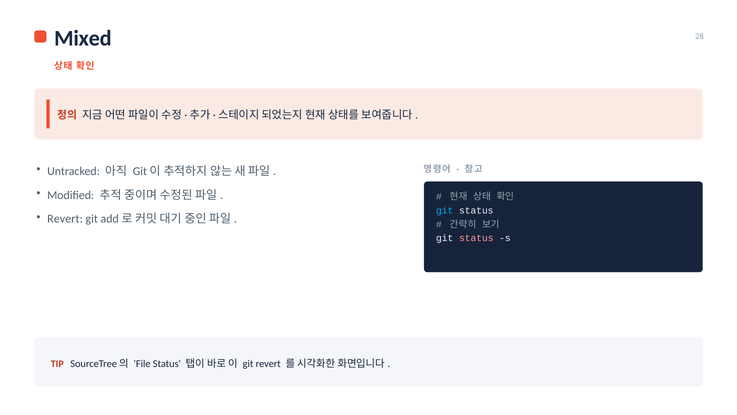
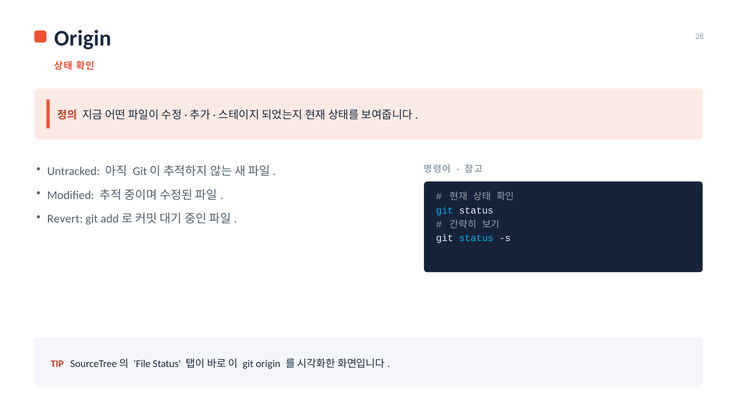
Mixed: Mixed -> Origin (83, 39)
status colour: pink -> light blue (476, 238)
git revert: revert -> origin (268, 363)
